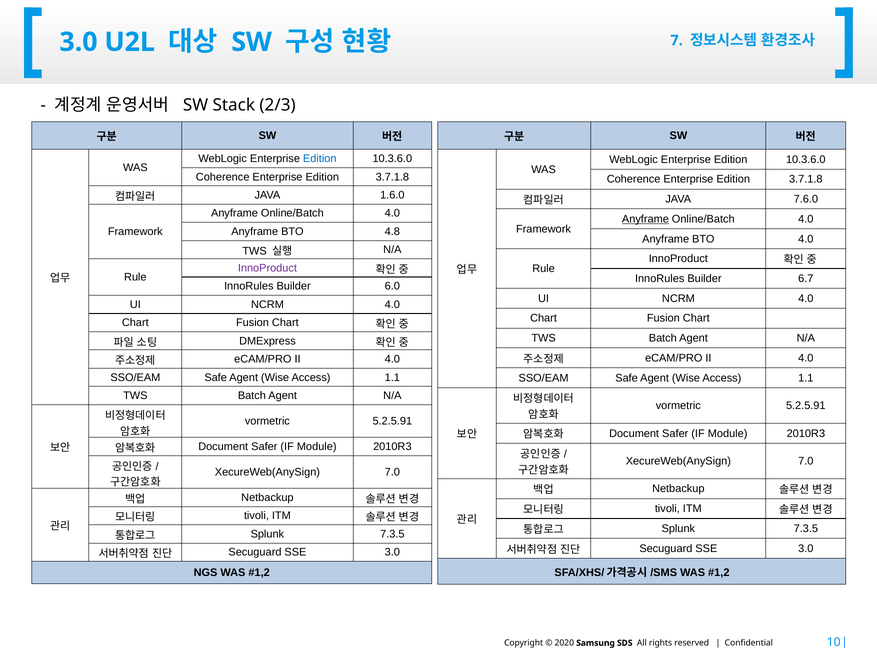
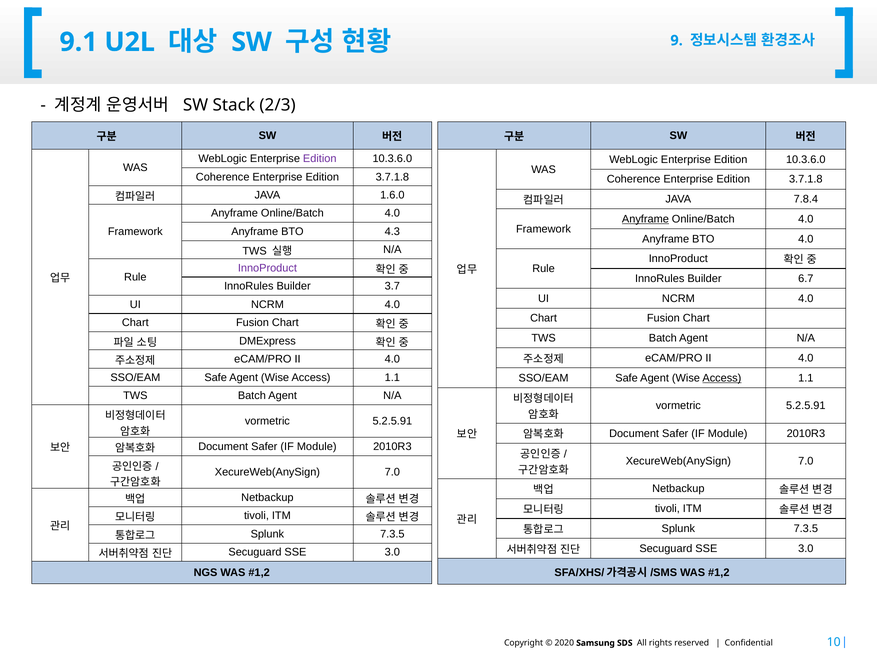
3.0: 3.0 -> 9.1 (79, 42)
7: 7 -> 9 (677, 40)
Edition colour: blue -> purple (320, 159)
7.6.0: 7.6.0 -> 7.8.4 (806, 199)
4.8: 4.8 -> 4.3 (392, 232)
6.0: 6.0 -> 3.7 (392, 286)
Access underline: none -> present (722, 378)
